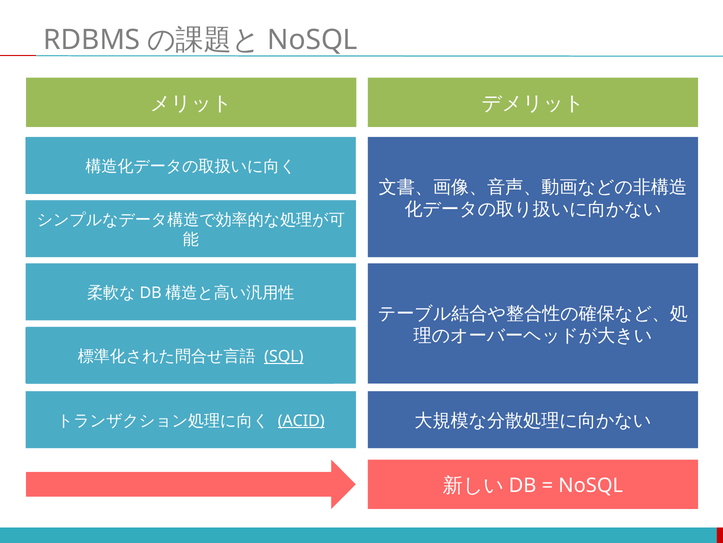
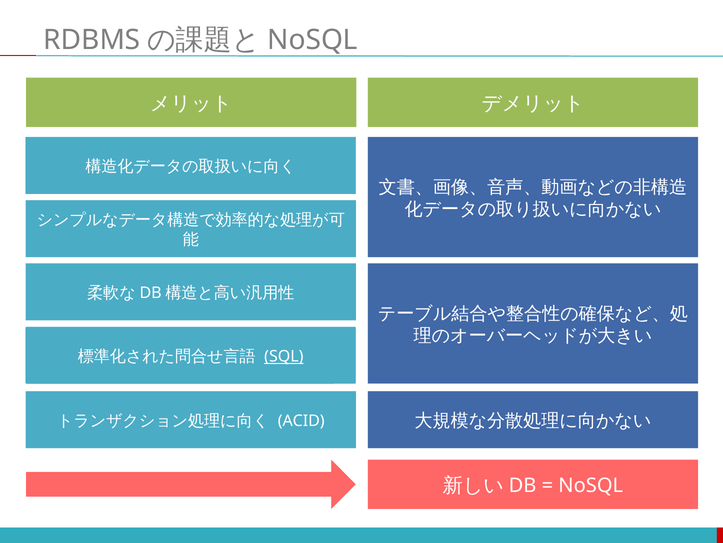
ACID underline: present -> none (301, 420)
